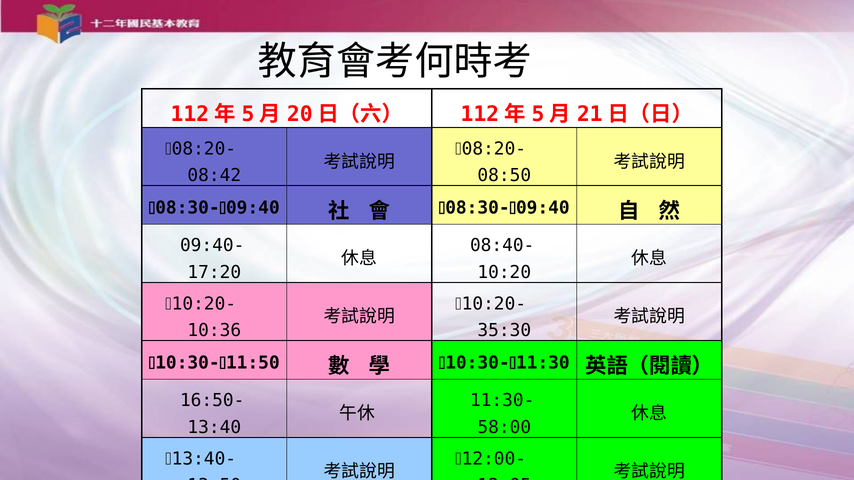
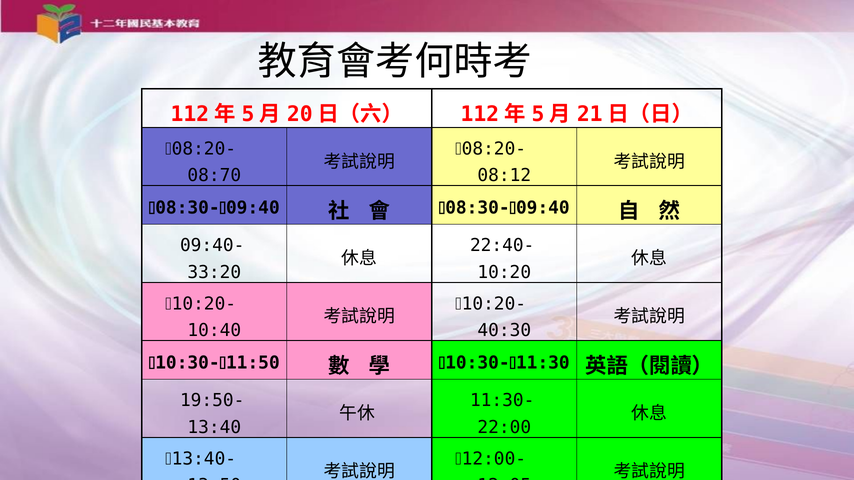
08:42: 08:42 -> 08:70 (214, 176)
08:50: 08:50 -> 08:12 (504, 176)
08:40-: 08:40- -> 22:40- (502, 246)
17:20: 17:20 -> 33:20 (214, 273)
10:36: 10:36 -> 10:40 (214, 331)
35:30: 35:30 -> 40:30 (504, 331)
16:50-: 16:50- -> 19:50- (212, 401)
58:00: 58:00 -> 22:00 (504, 428)
